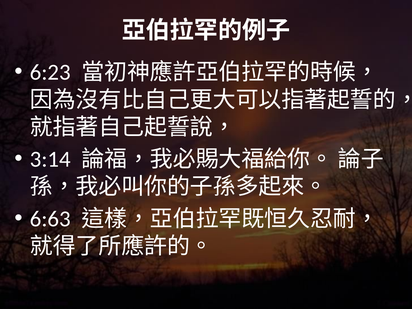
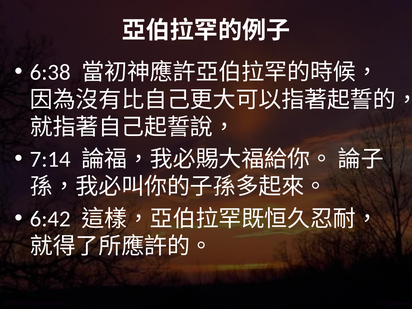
6:23: 6:23 -> 6:38 (50, 72)
3:14: 3:14 -> 7:14 (50, 159)
6:63: 6:63 -> 6:42 (50, 219)
